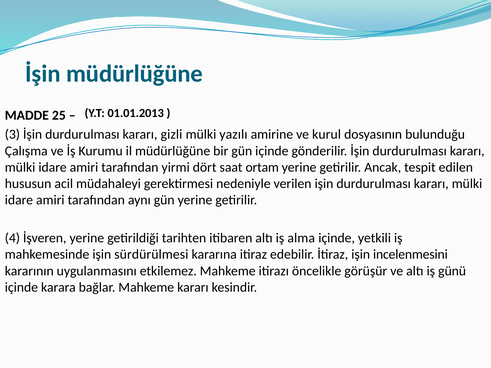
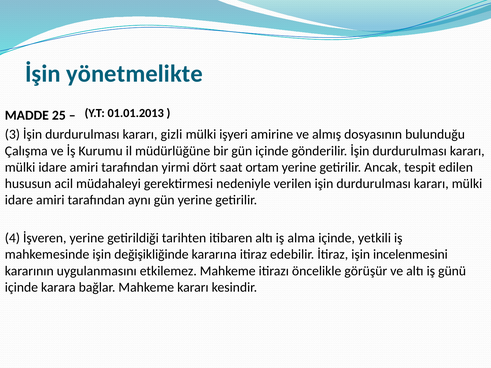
İşin müdürlüğüne: müdürlüğüne -> yönetmelikte (134, 74)
yazılı: yazılı -> işyeri (234, 135)
kurul: kurul -> almış (327, 135)
sürdürülmesi: sürdürülmesi -> değişikliğinde (151, 255)
